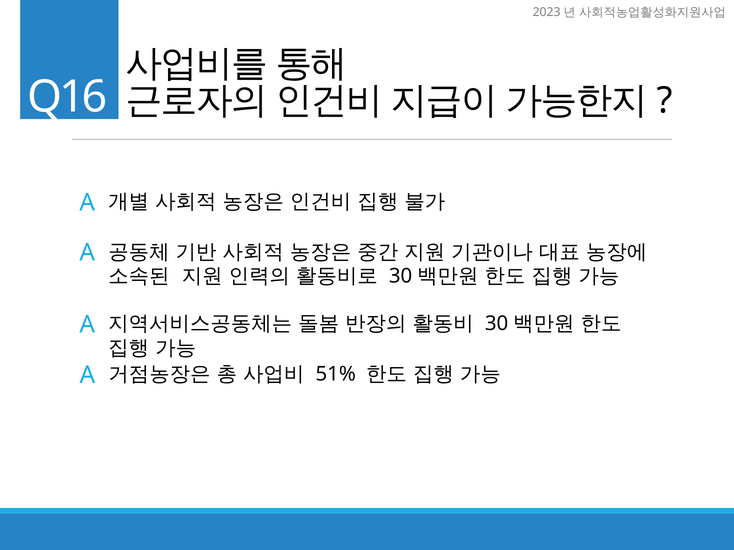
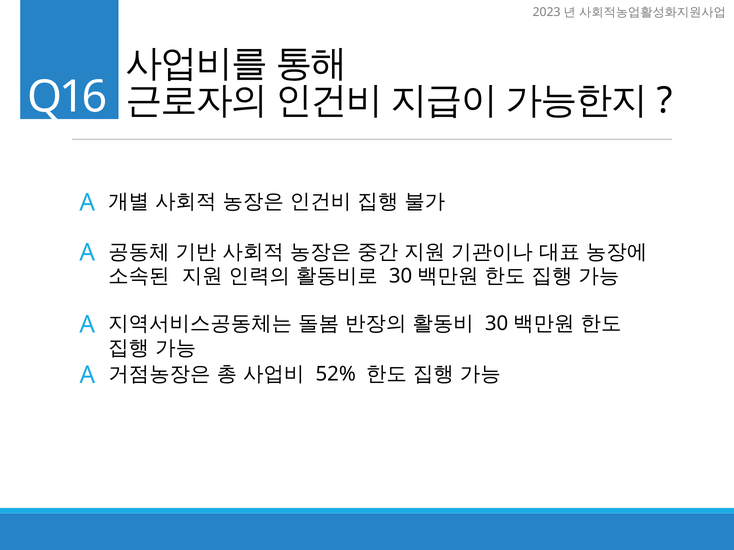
51%: 51% -> 52% (336, 375)
